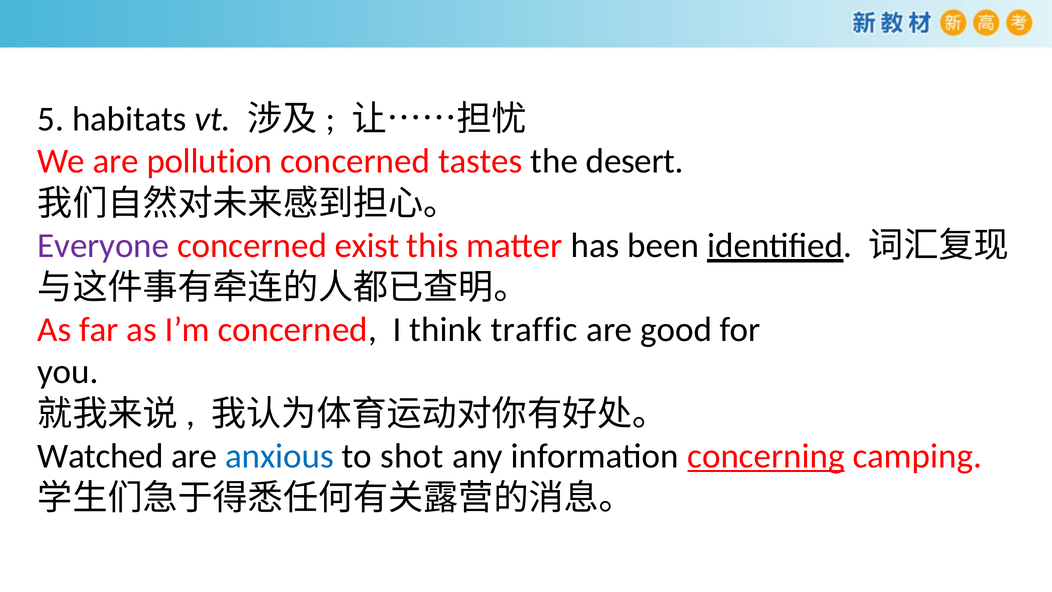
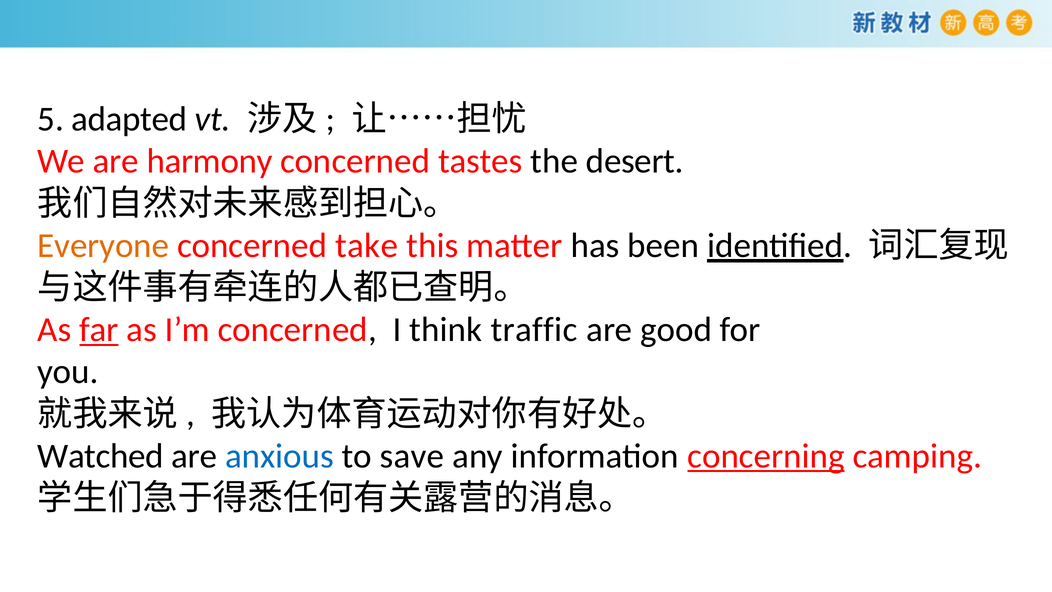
habitats: habitats -> adapted (129, 119)
pollution: pollution -> harmony (210, 161)
Everyone colour: purple -> orange (103, 245)
exist: exist -> take (367, 245)
far underline: none -> present (99, 330)
shot: shot -> save (412, 456)
